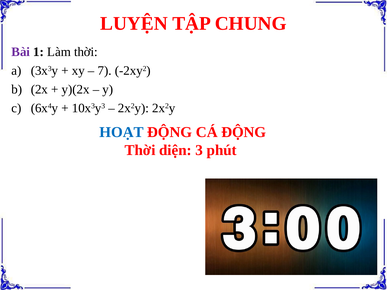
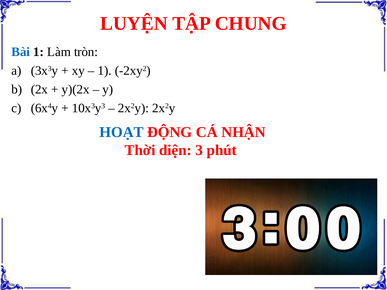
Bài colour: purple -> blue (21, 52)
Làm thời: thời -> tròn (86, 52)
7: 7 -> 1 (105, 71)
CÁ ĐỘNG: ĐỘNG -> NHẬN (244, 132)
